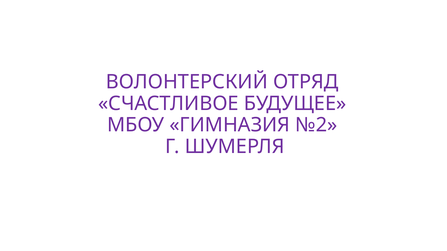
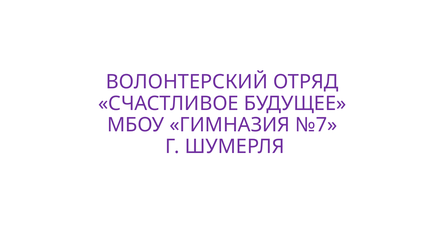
№2: №2 -> №7 (316, 125)
